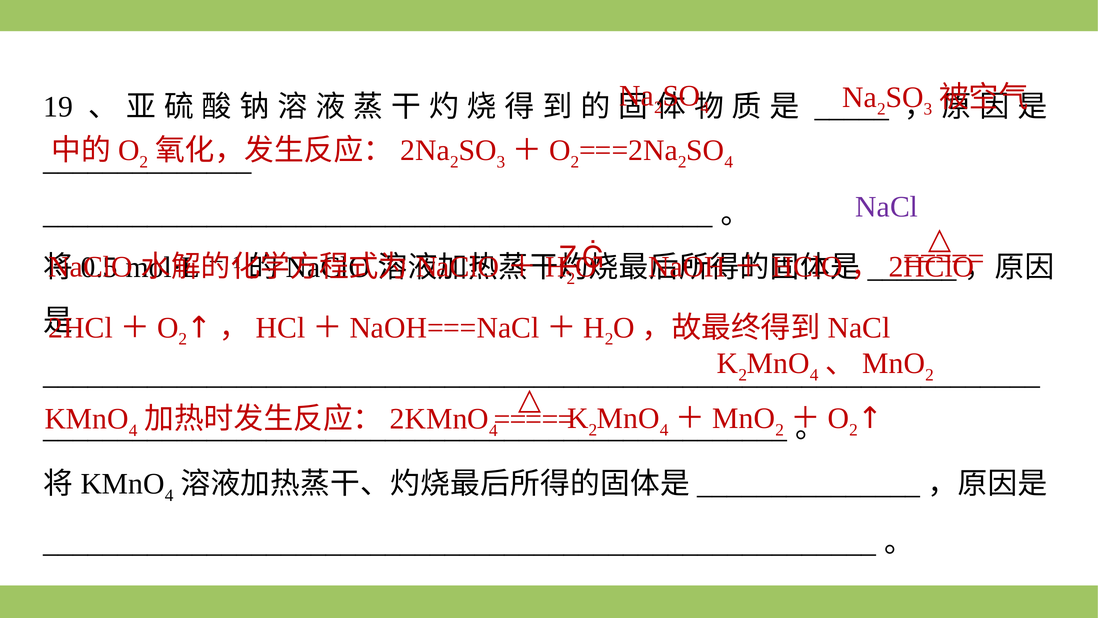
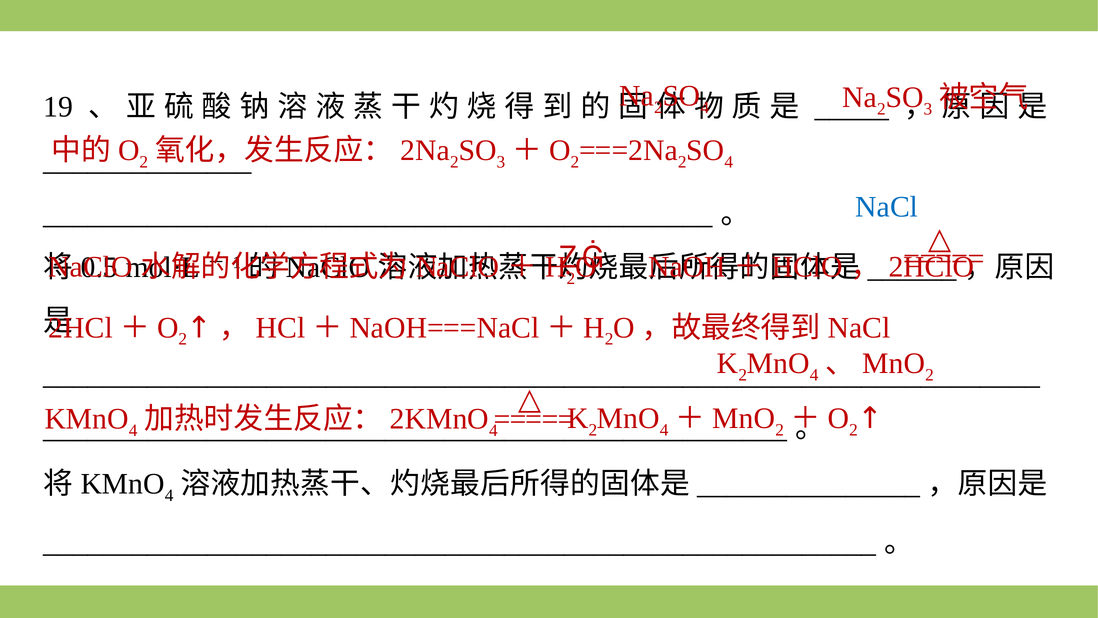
NaCl colour: purple -> blue (887, 207)
